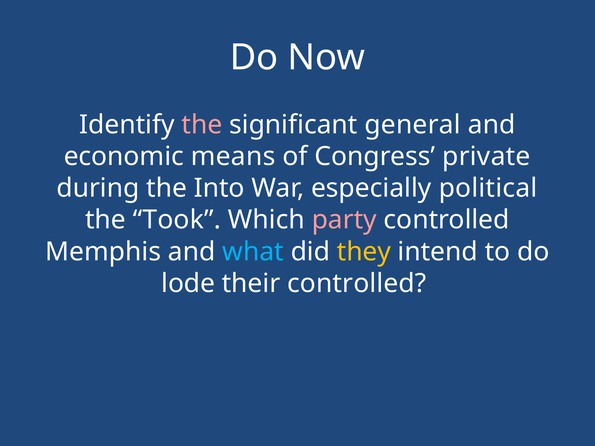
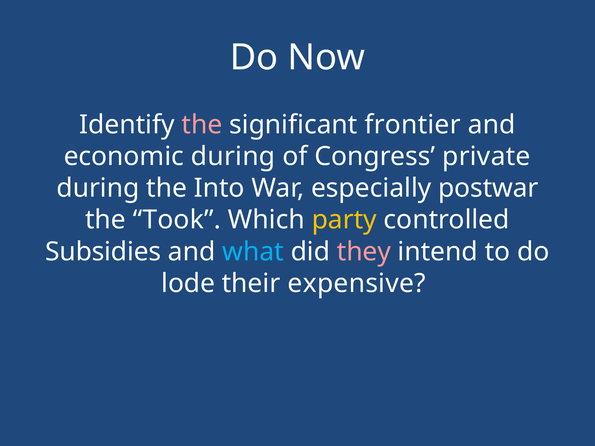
general: general -> frontier (413, 125)
economic means: means -> during (233, 157)
political: political -> postwar (488, 188)
party colour: pink -> yellow (344, 220)
Memphis: Memphis -> Subsidies (103, 252)
they colour: yellow -> pink (364, 252)
their controlled: controlled -> expensive (357, 284)
